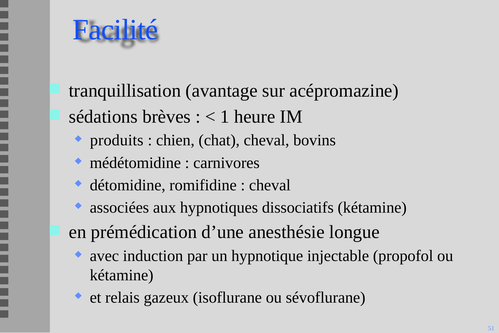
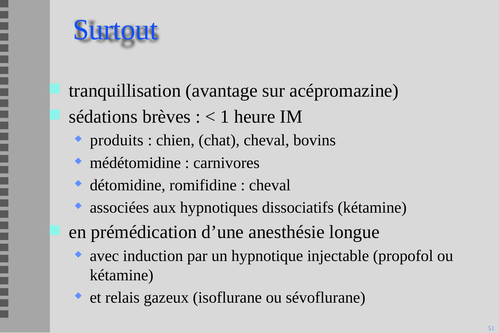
Facilité: Facilité -> Surtout (115, 30)
